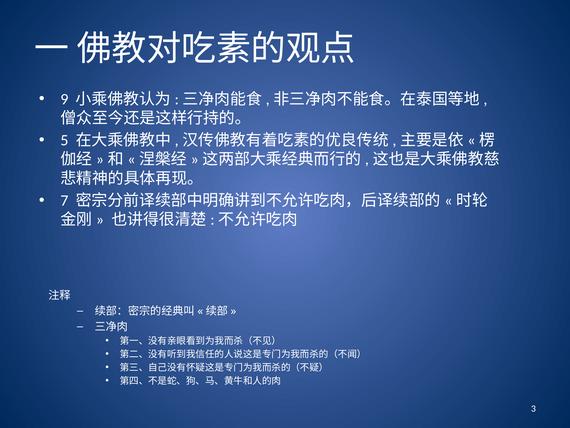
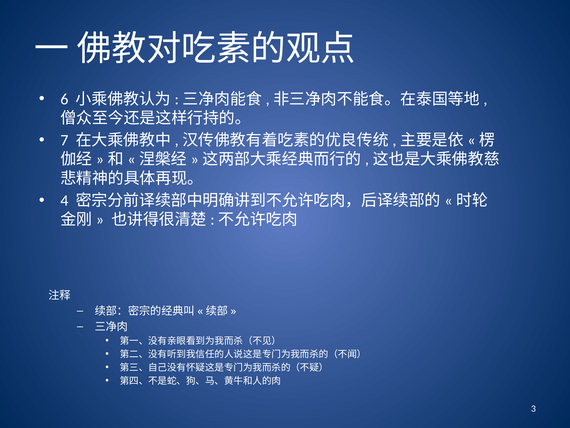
9: 9 -> 6 (64, 99)
5: 5 -> 7 (64, 140)
7: 7 -> 4 (64, 200)
